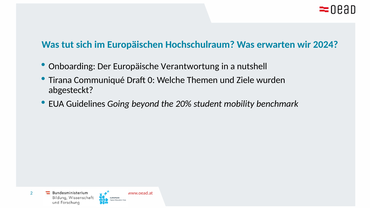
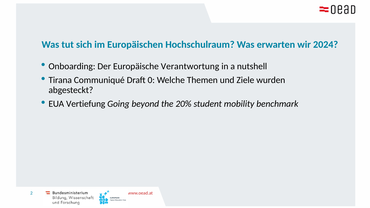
Guidelines: Guidelines -> Vertiefung (86, 104)
